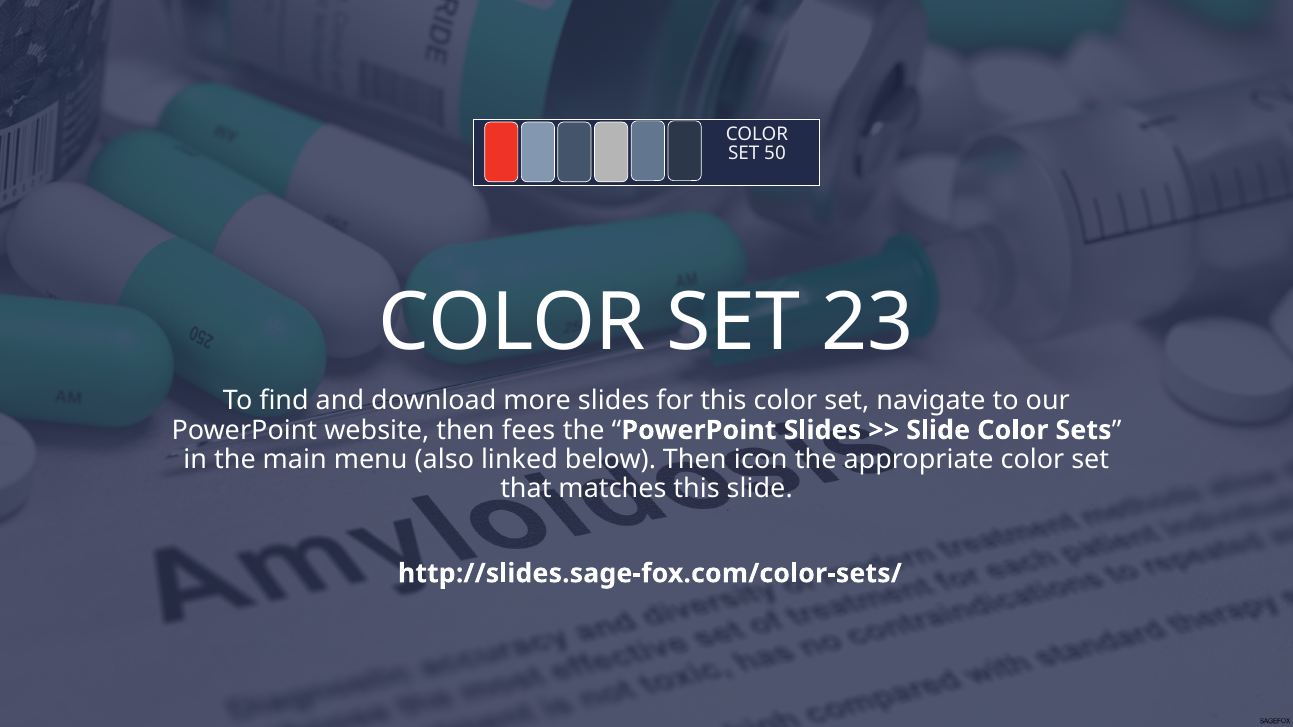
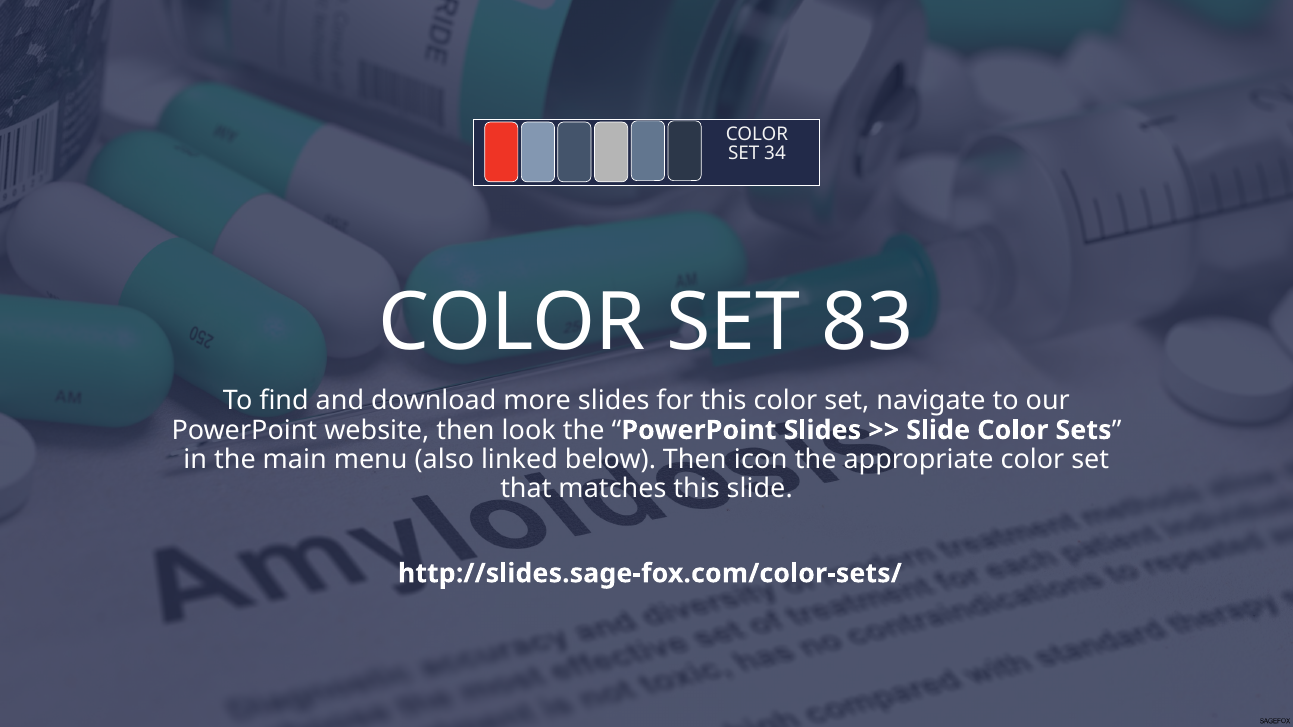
50: 50 -> 34 (775, 153)
23: 23 -> 83 (868, 323)
fees: fees -> look (529, 430)
